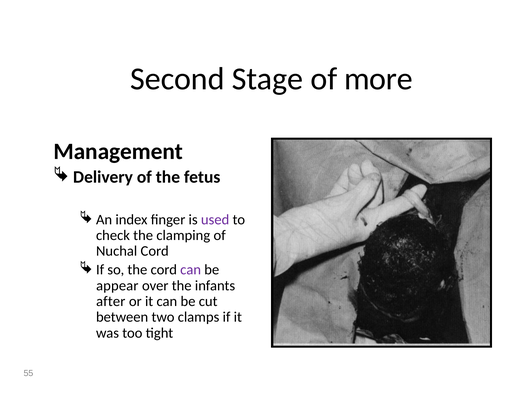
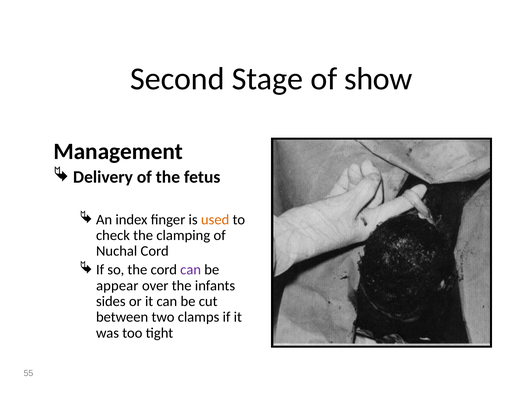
more: more -> show (378, 79)
used colour: purple -> orange (215, 219)
after: after -> sides (111, 301)
